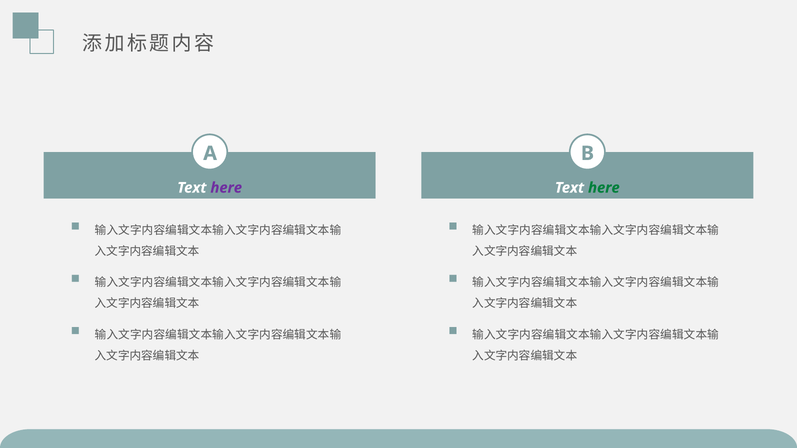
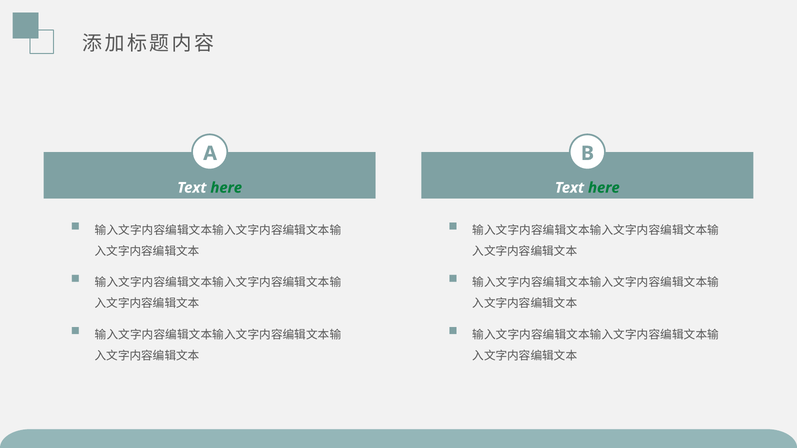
here colour: purple -> green (226, 188)
